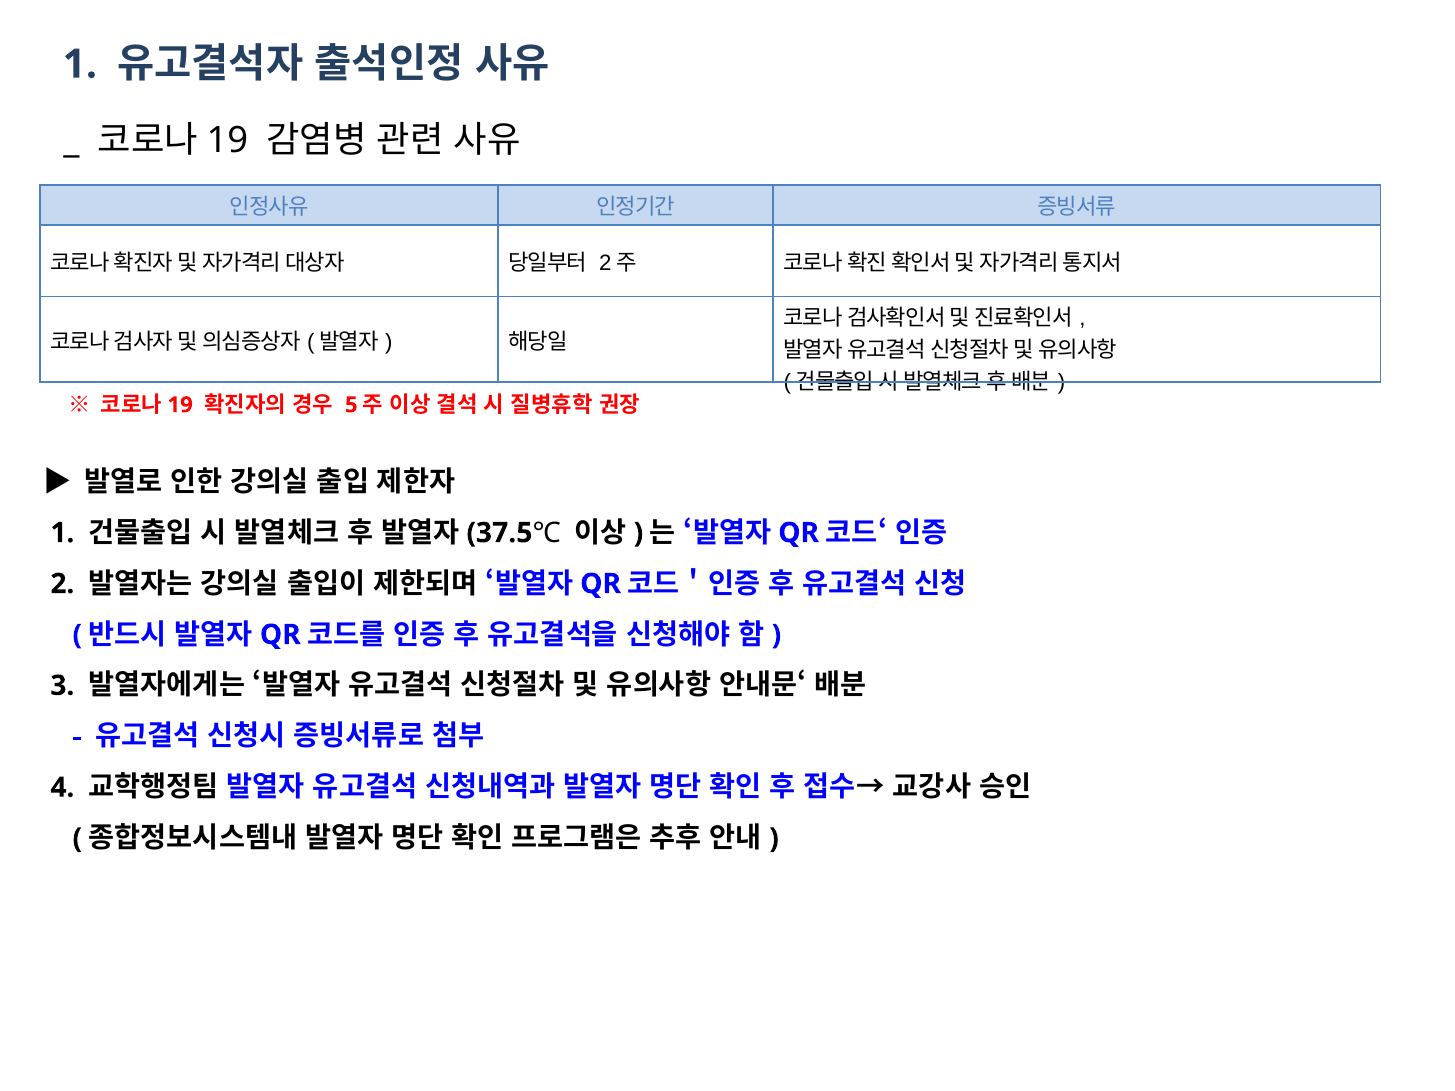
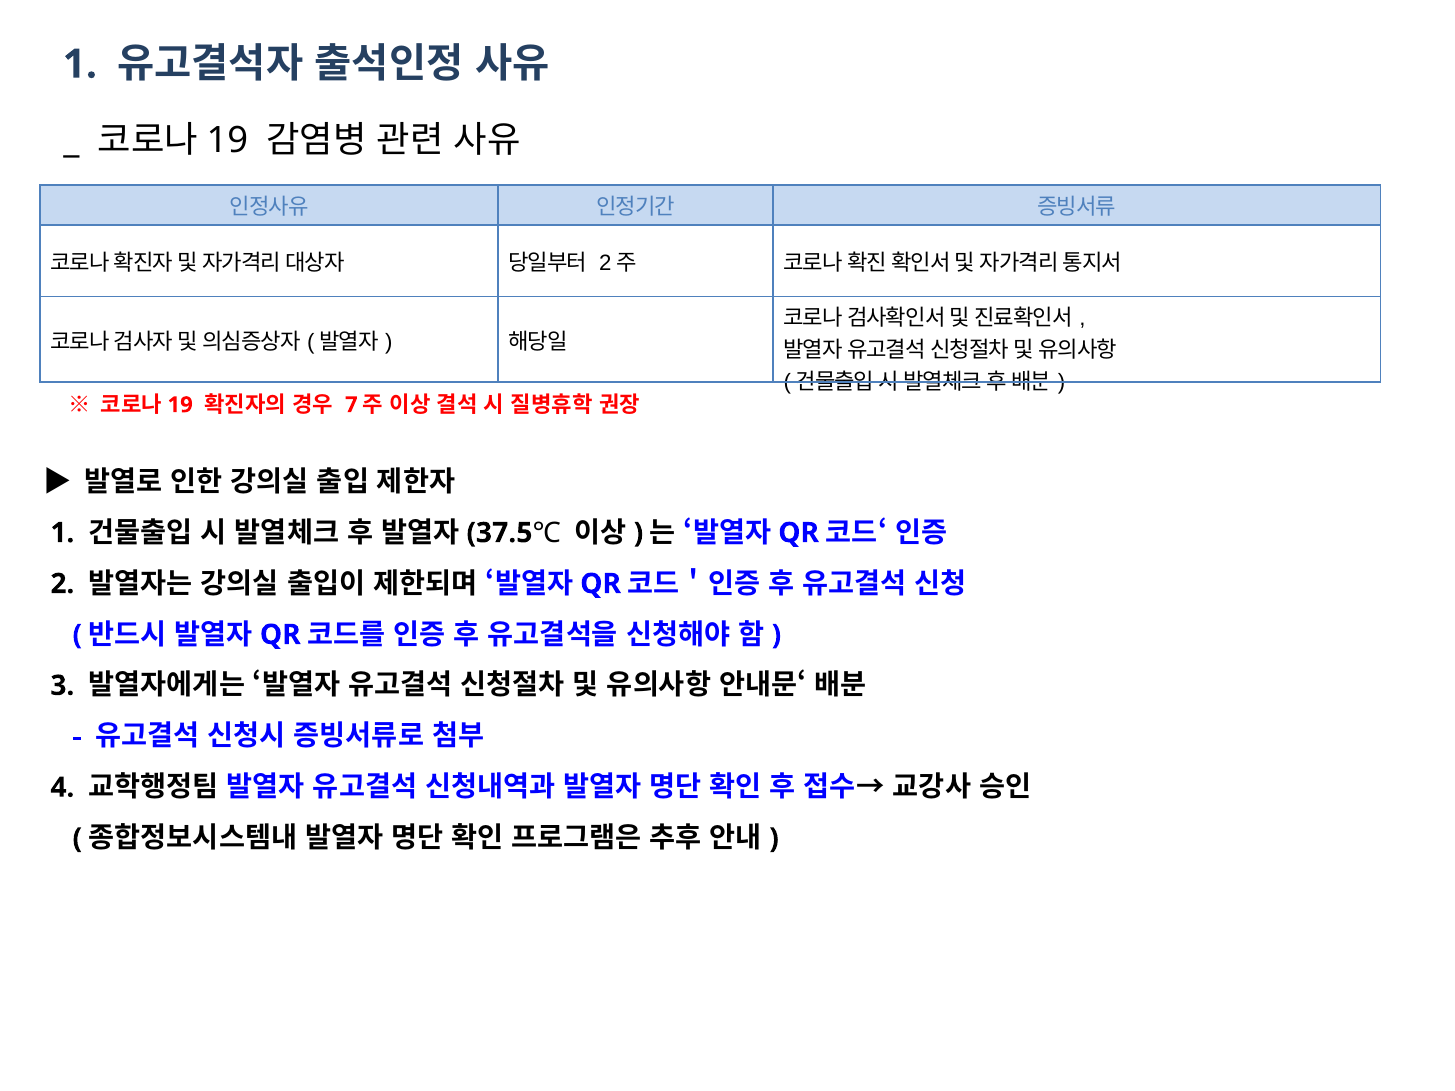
5: 5 -> 7 (351, 405)
